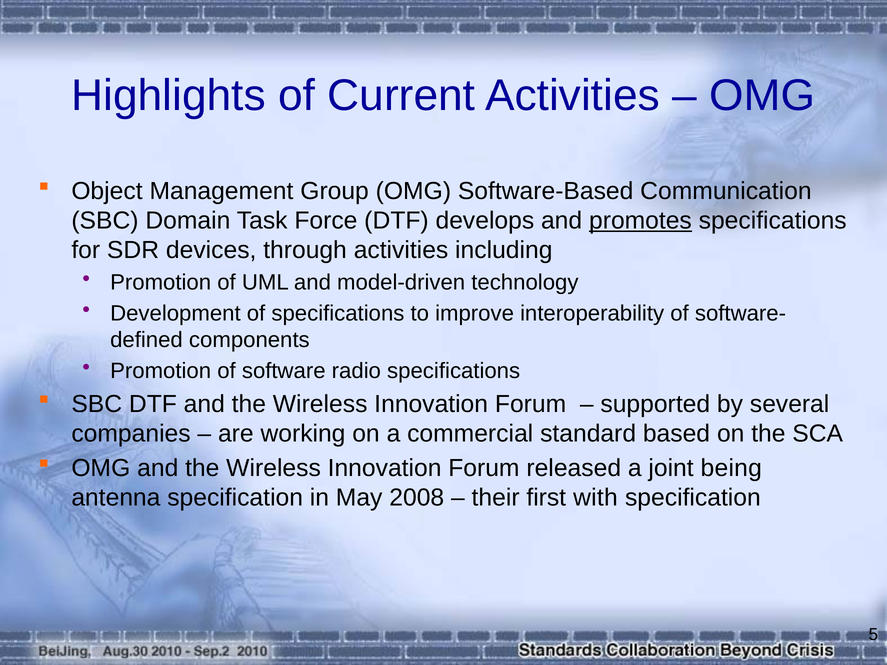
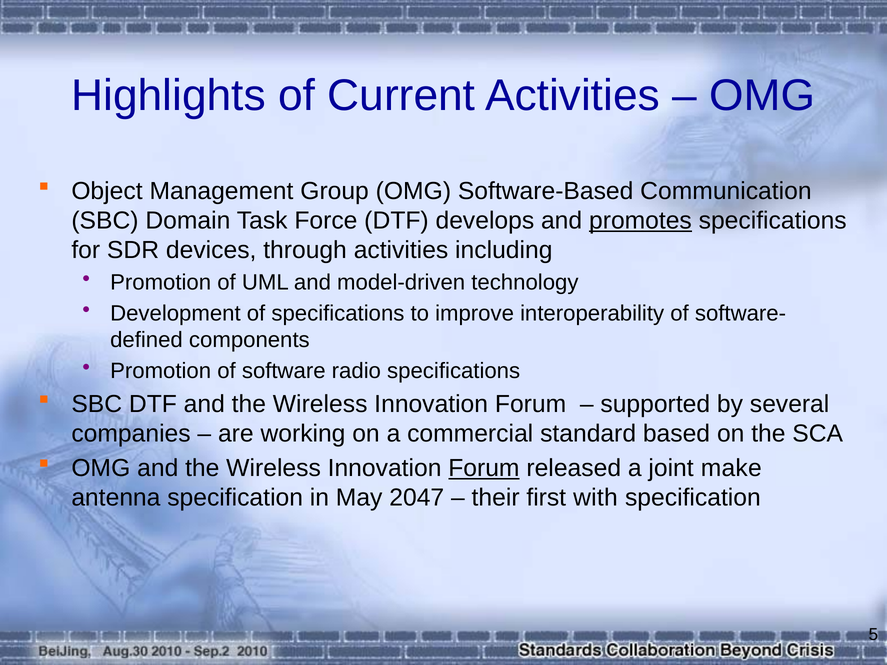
Forum underline: none -> present (484, 468)
being: being -> make (731, 468)
2008: 2008 -> 2047 (417, 498)
